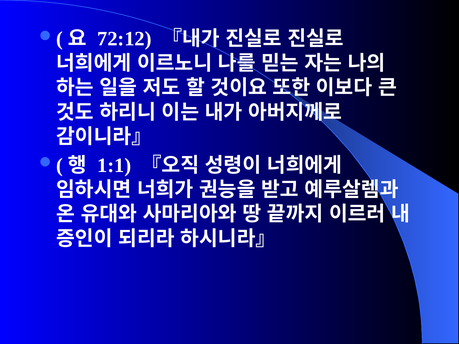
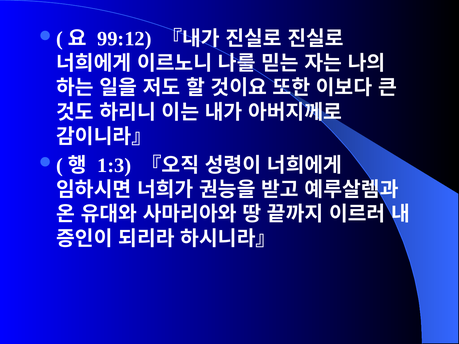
72:12: 72:12 -> 99:12 (124, 39)
1:1: 1:1 -> 1:3 (114, 165)
